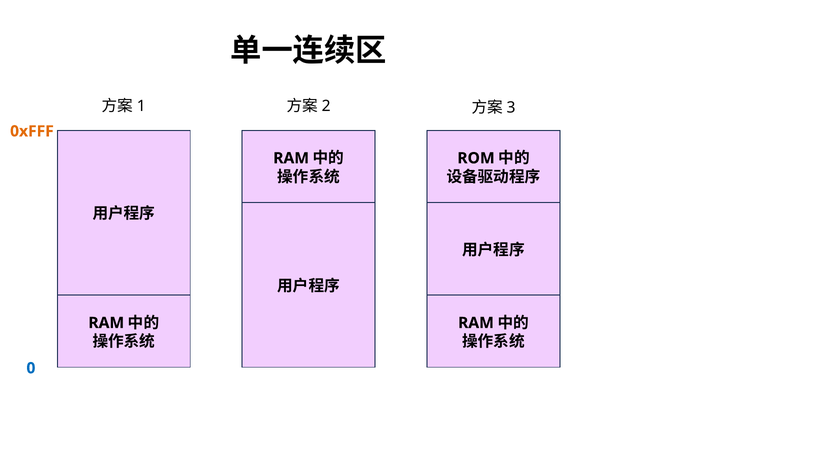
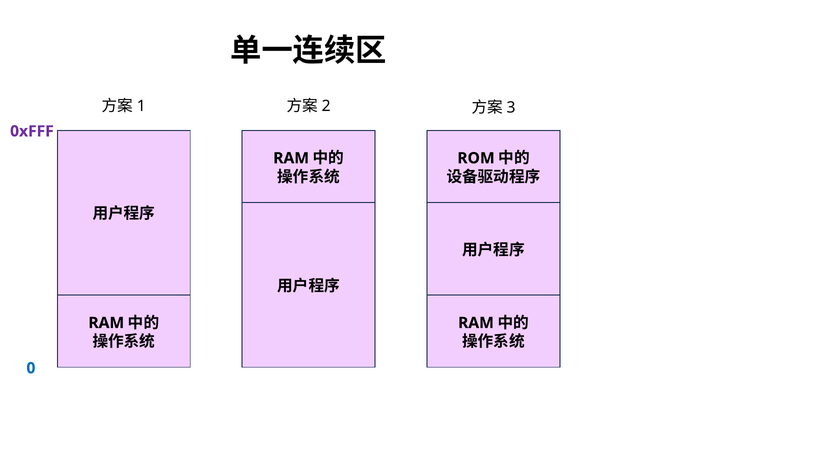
0xFFF colour: orange -> purple (32, 131)
